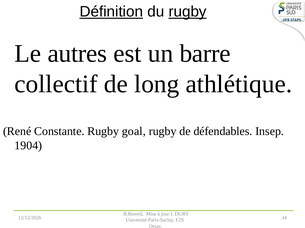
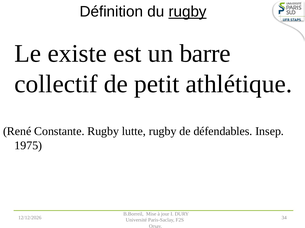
Définition underline: present -> none (111, 12)
autres: autres -> existe (77, 54)
long: long -> petit (157, 84)
goal: goal -> lutte (134, 132)
1904: 1904 -> 1975 (28, 146)
